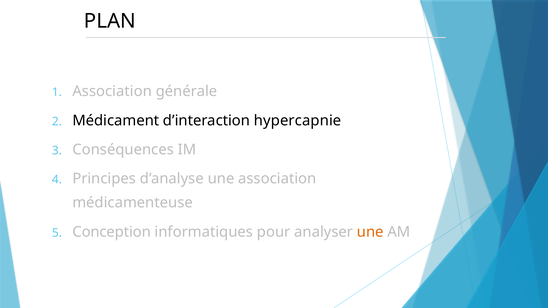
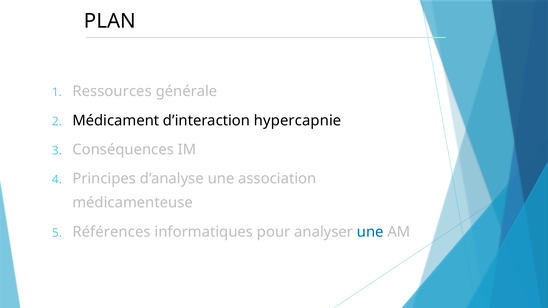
Association: Association -> Ressources (112, 91)
Conception: Conception -> Références (112, 232)
une colour: orange -> blue (370, 232)
